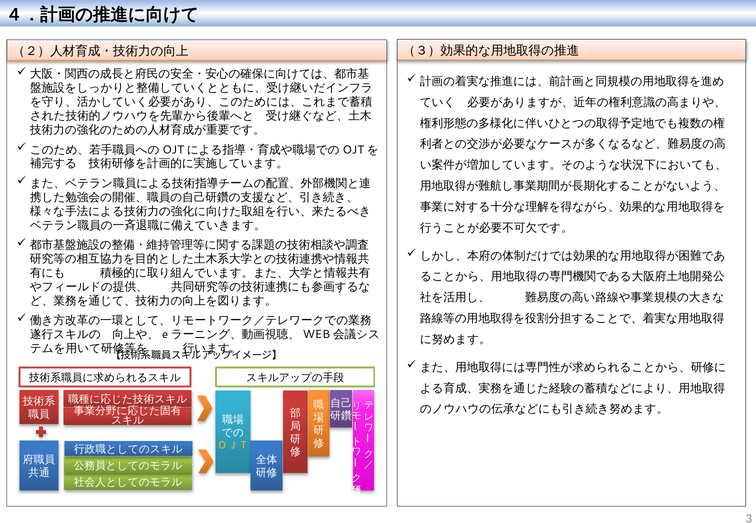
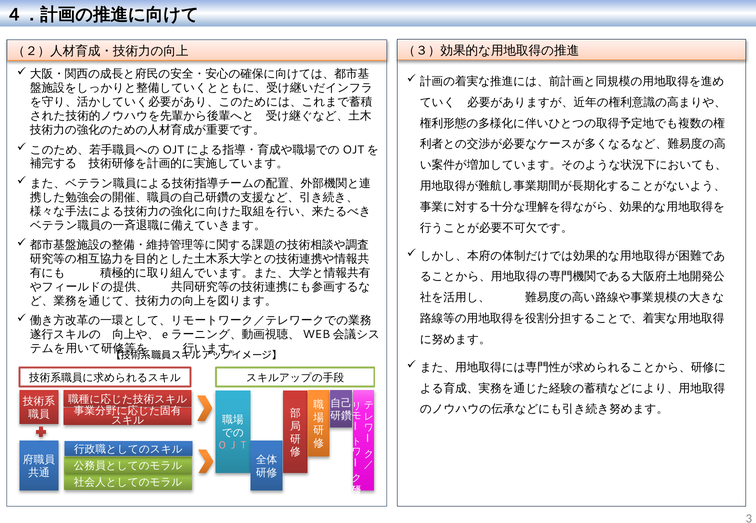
ＯＪＴ colour: yellow -> pink (233, 446)
